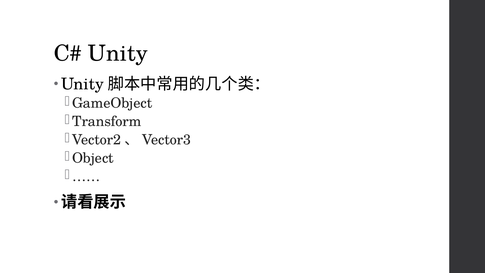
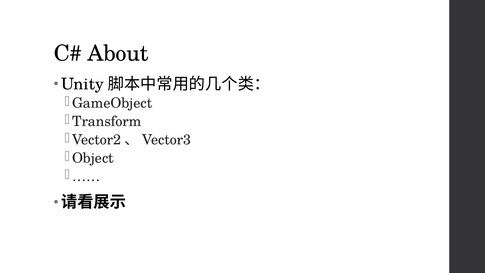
Unity: Unity -> About (118, 53)
